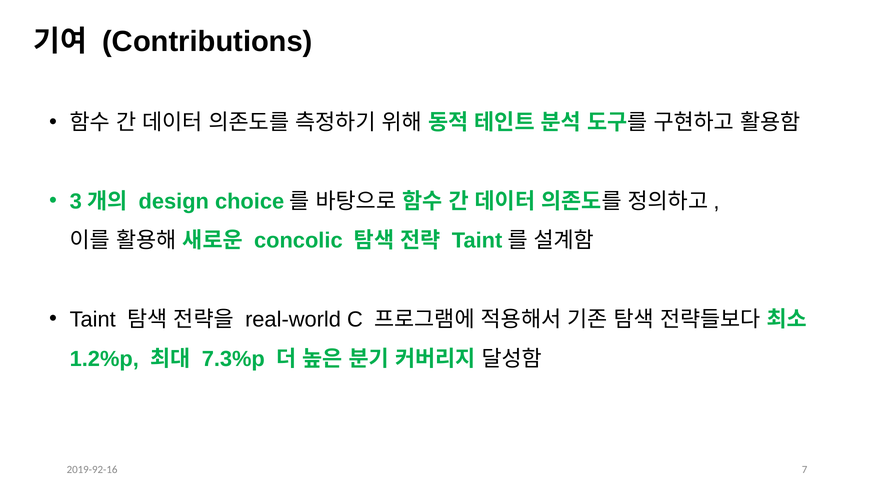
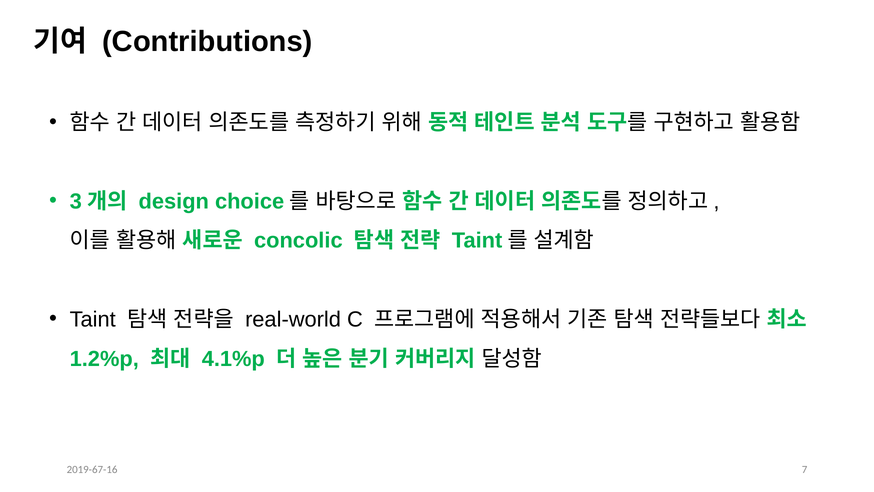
7.3%p: 7.3%p -> 4.1%p (233, 359)
2019-92-16: 2019-92-16 -> 2019-67-16 (92, 469)
